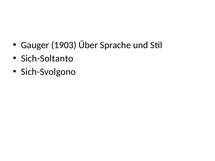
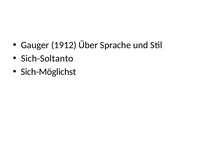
1903: 1903 -> 1912 (64, 45)
Sich-Svolgono: Sich-Svolgono -> Sich-Möglichst (48, 72)
